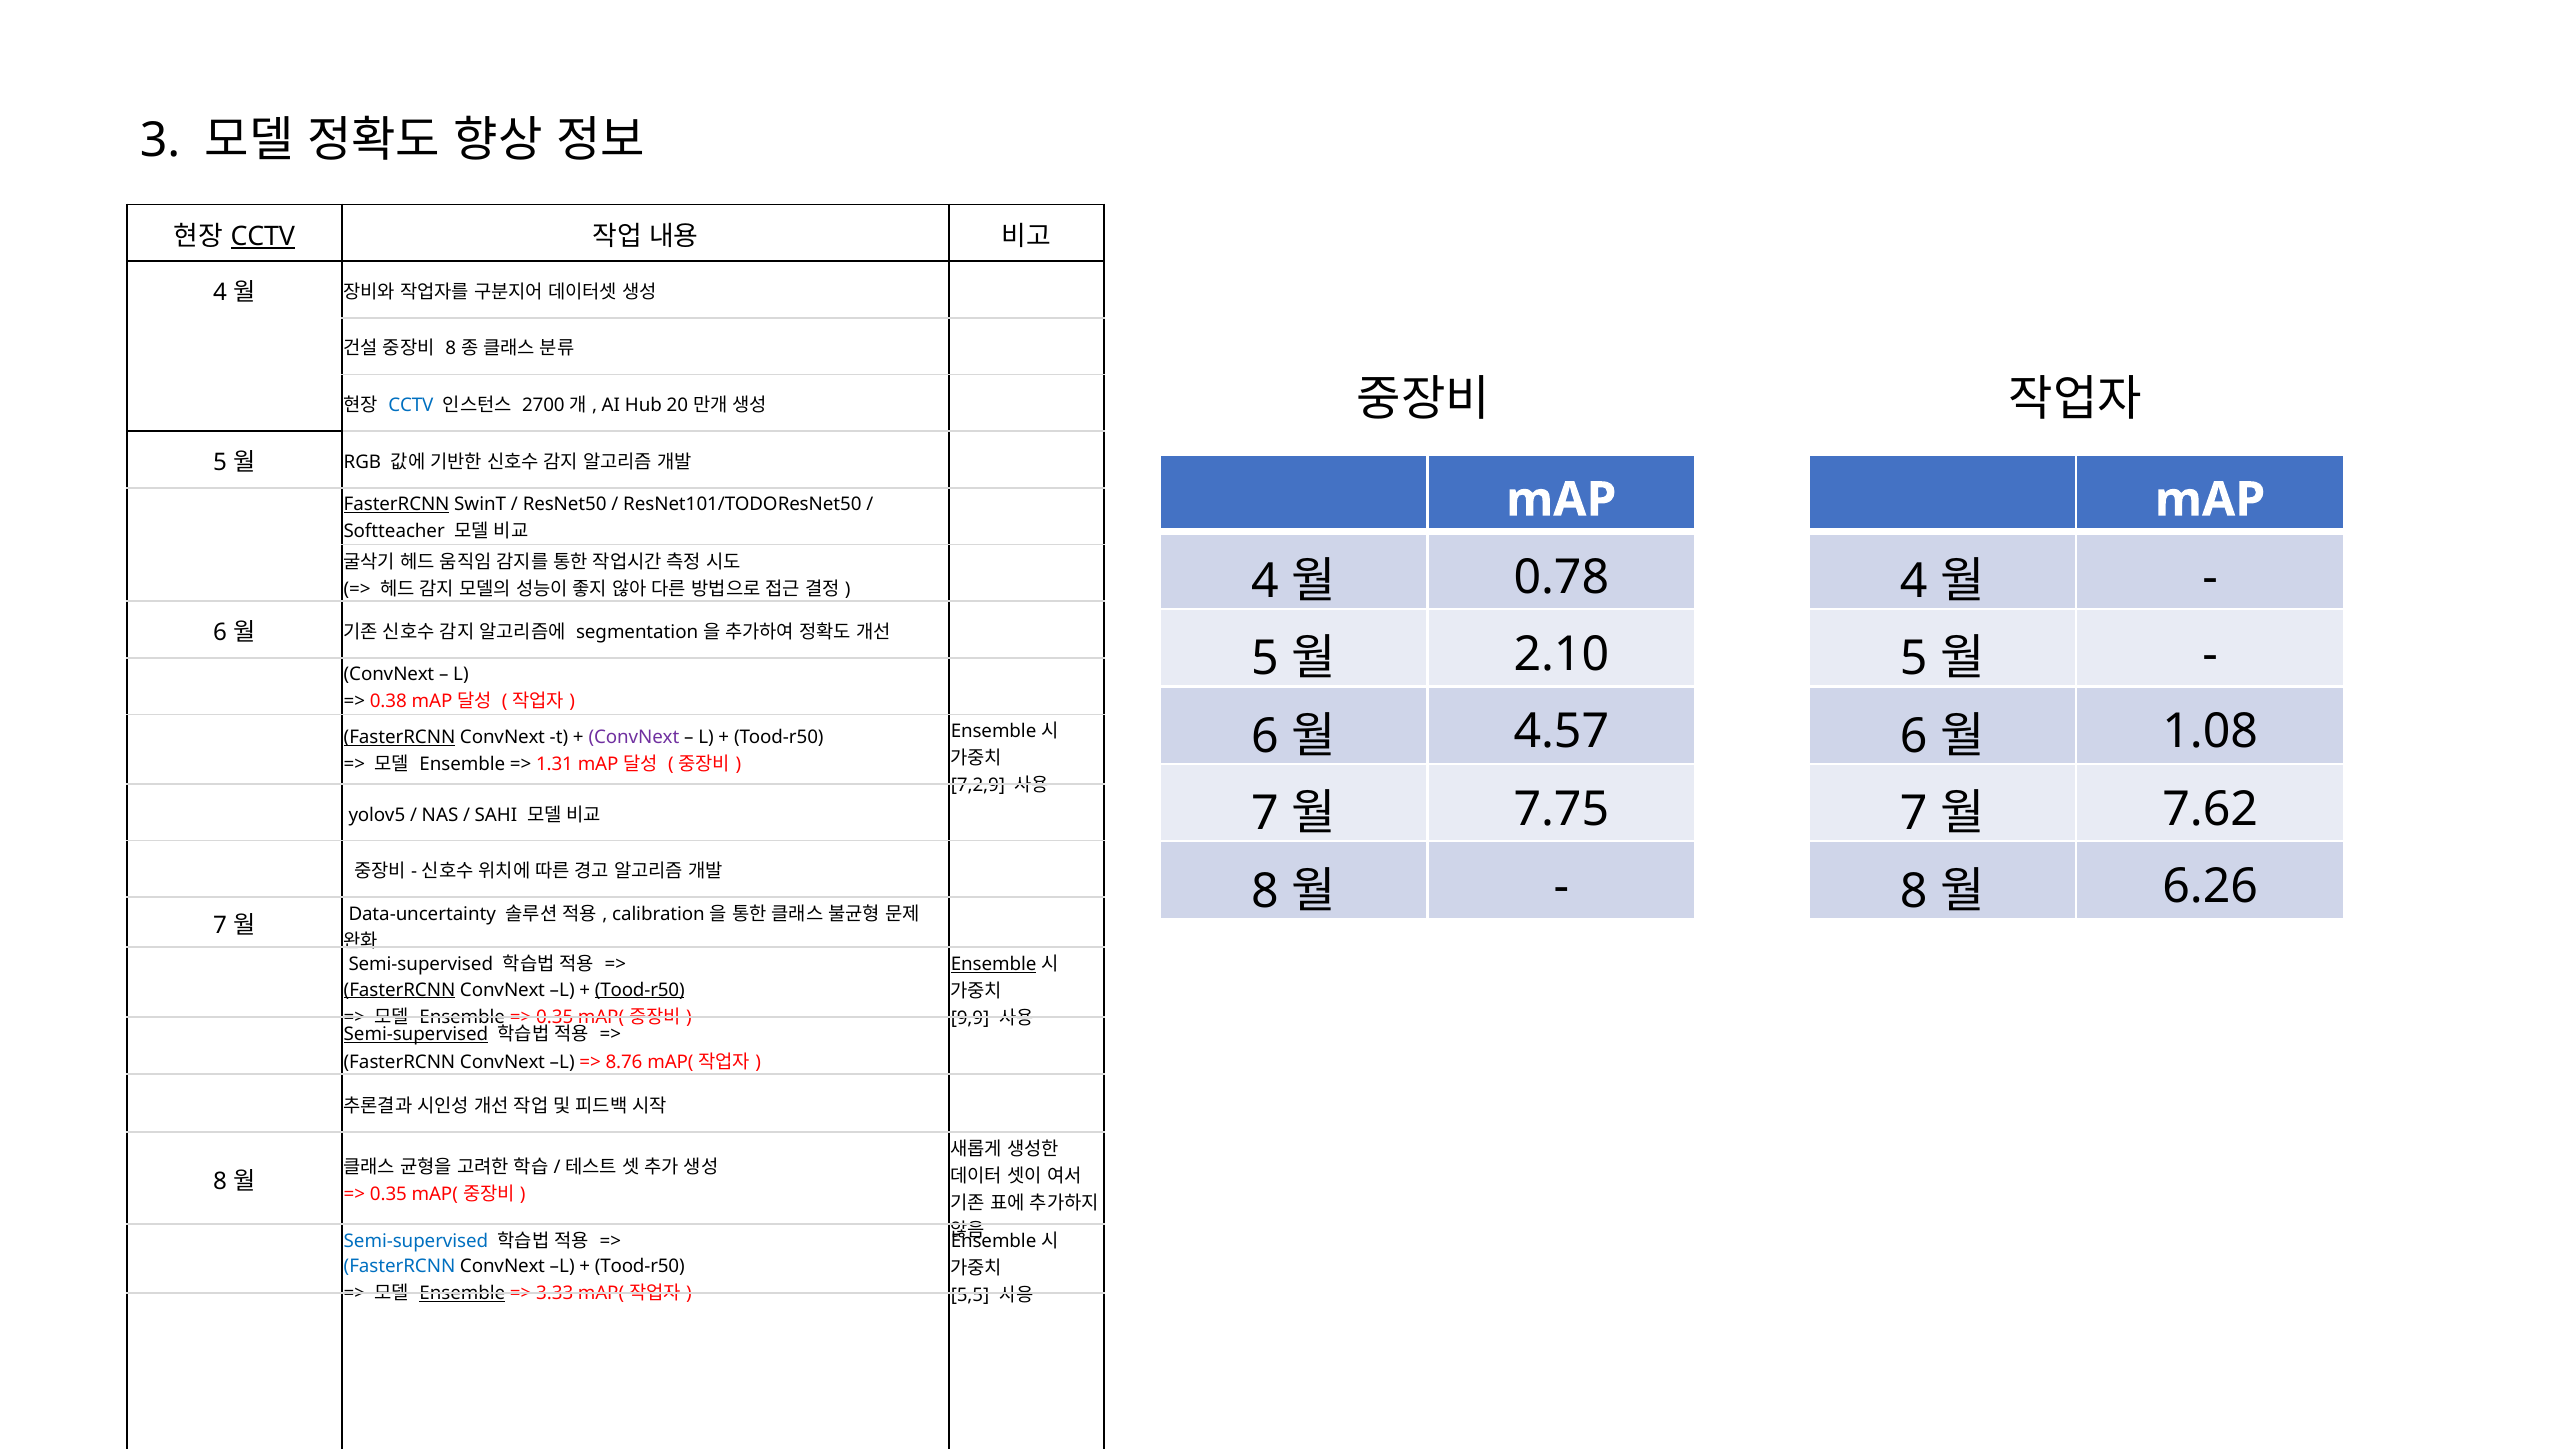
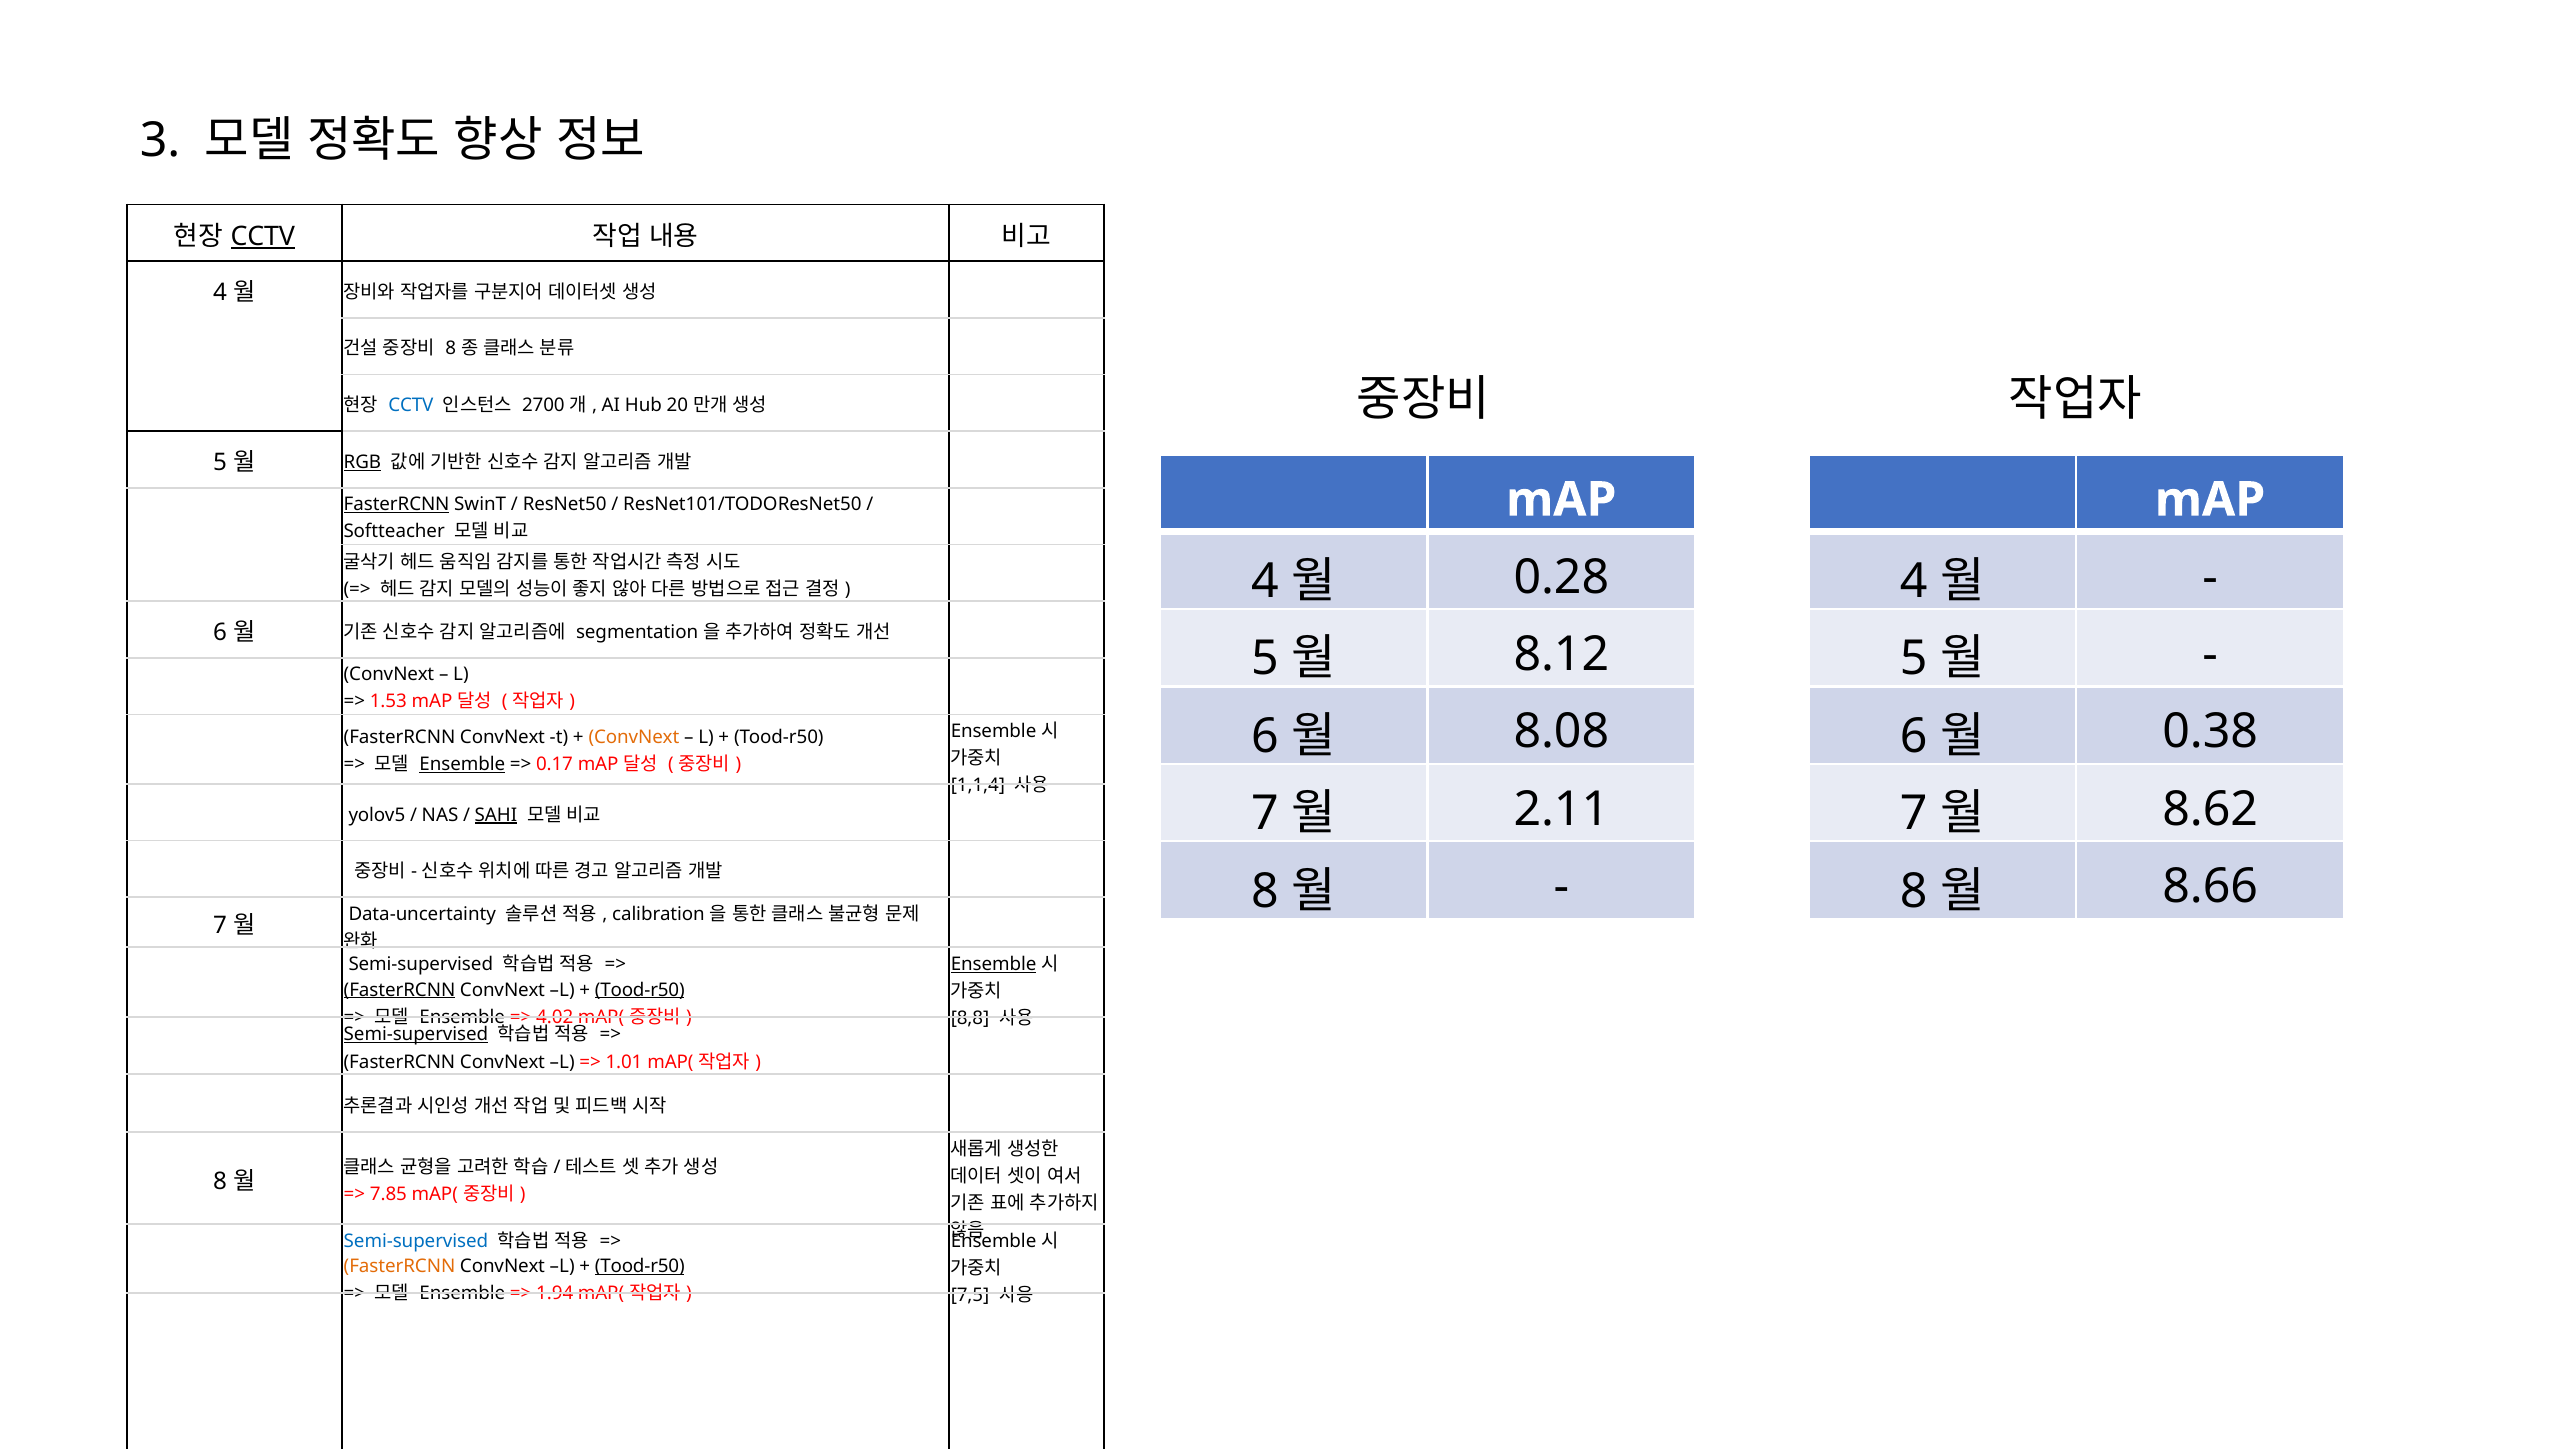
RGB underline: none -> present (362, 462)
0.78: 0.78 -> 0.28 (1561, 577)
2.10: 2.10 -> 8.12 (1561, 654)
0.38: 0.38 -> 1.53 (388, 701)
4.57: 4.57 -> 8.08 (1561, 732)
1.08: 1.08 -> 0.38 (2210, 732)
FasterRCNN underline: present -> none (400, 737)
ConvNext colour: purple -> orange (634, 737)
Ensemble underline: none -> present (462, 765)
1.31: 1.31 -> 0.17 (554, 765)
7,2,9: 7,2,9 -> 1,1,4 (978, 786)
7.75: 7.75 -> 2.11 (1561, 809)
7.62: 7.62 -> 8.62 (2210, 809)
SAHI underline: none -> present (496, 815)
6.26: 6.26 -> 8.66 (2210, 887)
0.35: 0.35 -> 4.02 (555, 1017)
9,9: 9,9 -> 8,8 (970, 1019)
8.76: 8.76 -> 1.01 (624, 1062)
0.35: 0.35 -> 7.85 (388, 1194)
FasterRCNN colour: blue -> orange (400, 1266)
Tood-r50 underline: none -> present (640, 1266)
Ensemble underline: present -> none (462, 1293)
3.33: 3.33 -> 1.94 (555, 1293)
5,5: 5,5 -> 7,5 (970, 1295)
